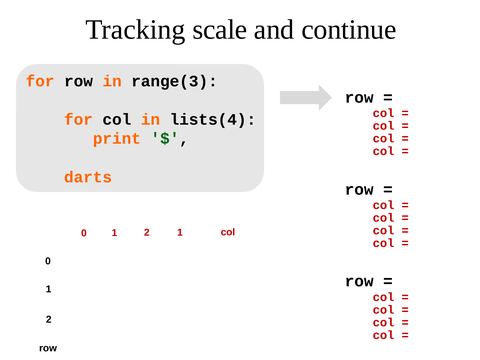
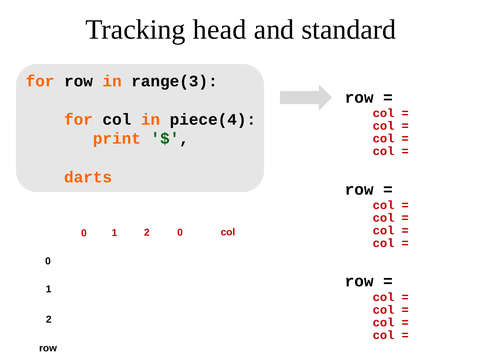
scale: scale -> head (220, 29)
continue: continue -> standard (349, 29)
lists(4: lists(4 -> piece(4 (213, 119)
1: 1 -> 0 (180, 232)
